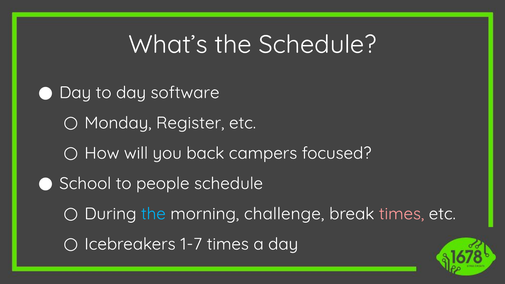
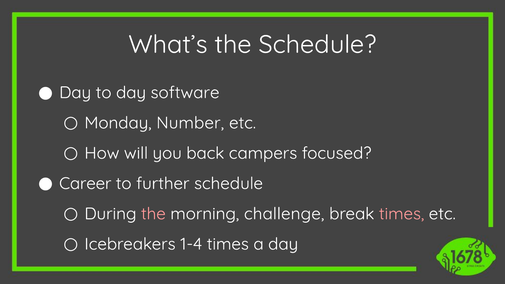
Register: Register -> Number (190, 123)
School: School -> Career (85, 184)
people: people -> further (163, 184)
the colour: light blue -> pink (153, 214)
1-7: 1-7 -> 1-4 (191, 244)
